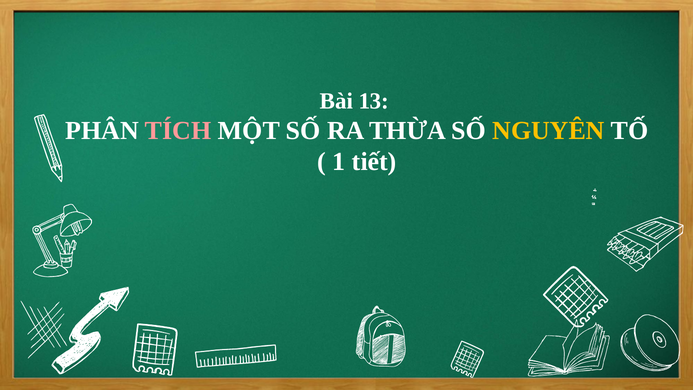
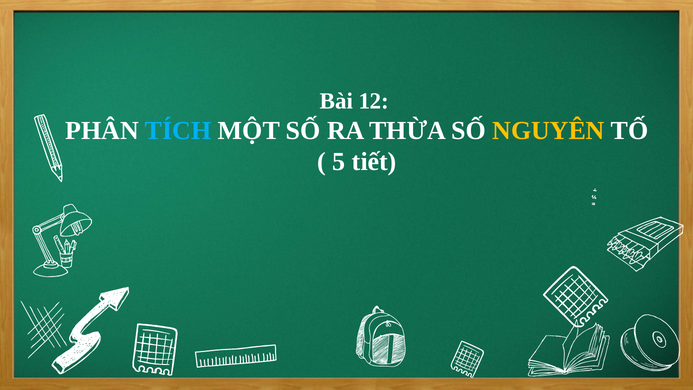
13: 13 -> 12 (374, 101)
TÍCH colour: pink -> light blue (178, 131)
1: 1 -> 5 (339, 162)
